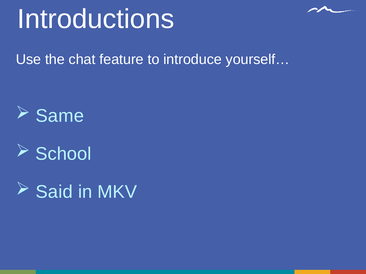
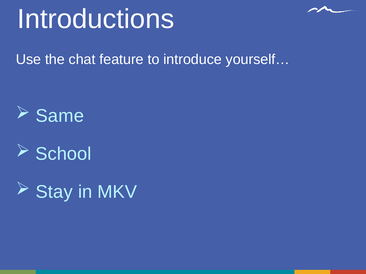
Said: Said -> Stay (54, 192)
